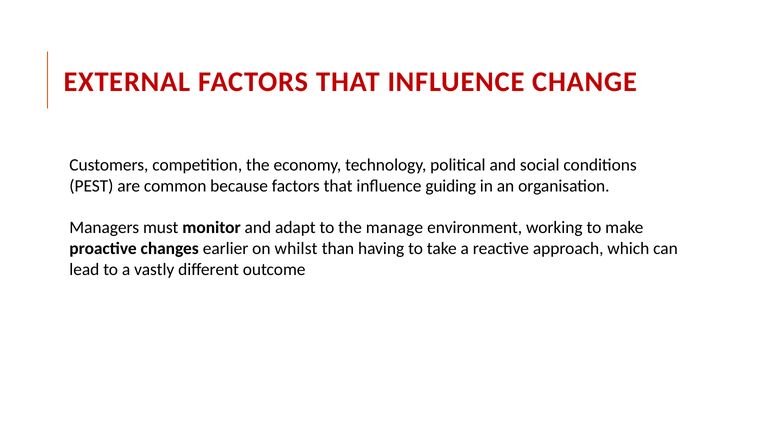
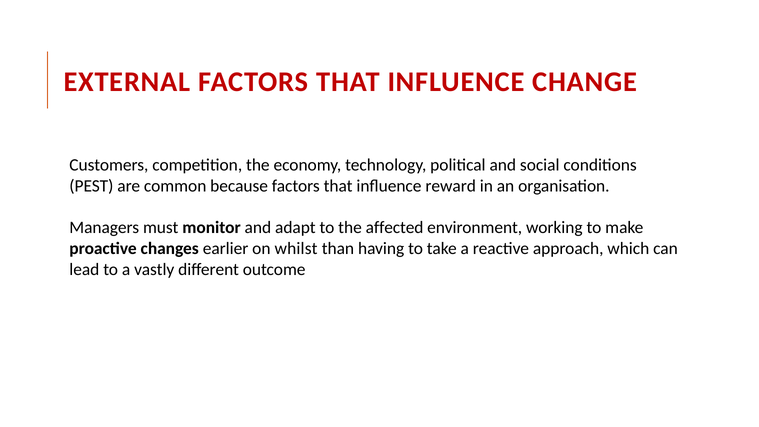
guiding: guiding -> reward (451, 186)
manage: manage -> affected (395, 228)
